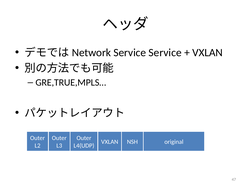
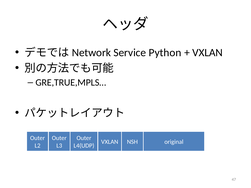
Service Service: Service -> Python (165, 53)
